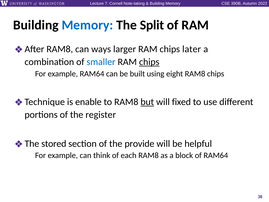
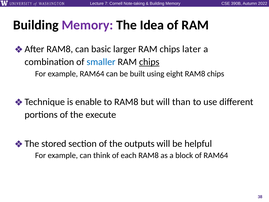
Memory colour: blue -> purple (87, 25)
Split: Split -> Idea (152, 25)
ways: ways -> basic (101, 49)
but underline: present -> none (147, 102)
fixed: fixed -> than (181, 102)
register: register -> execute (101, 115)
provide: provide -> outputs (139, 143)
